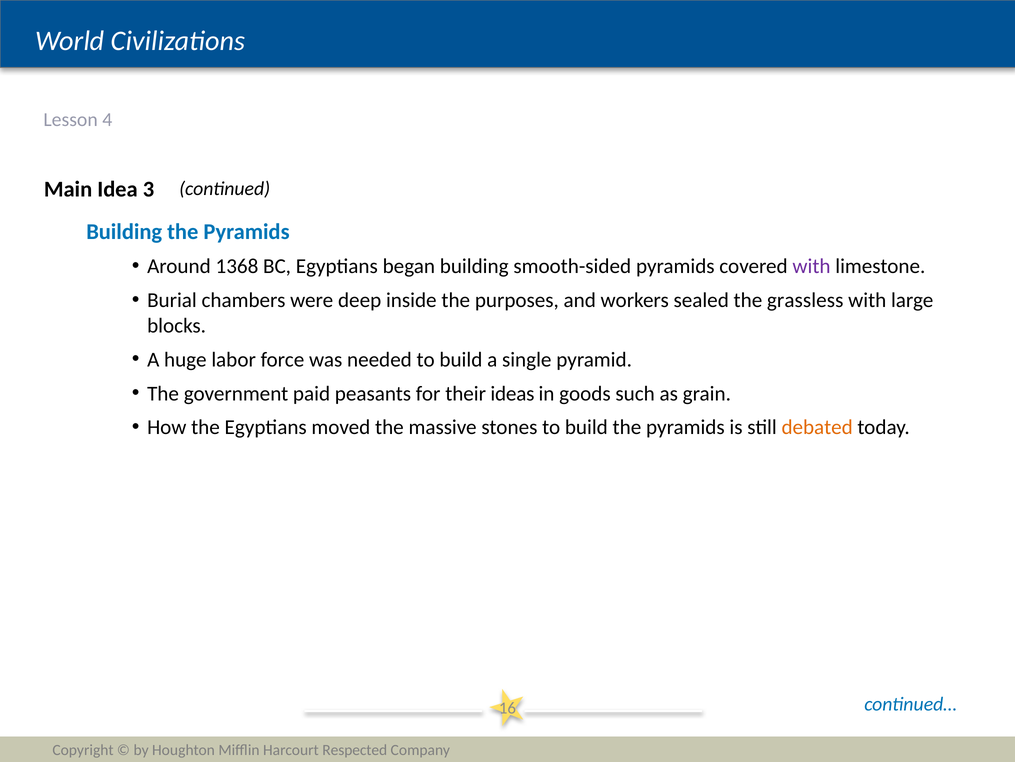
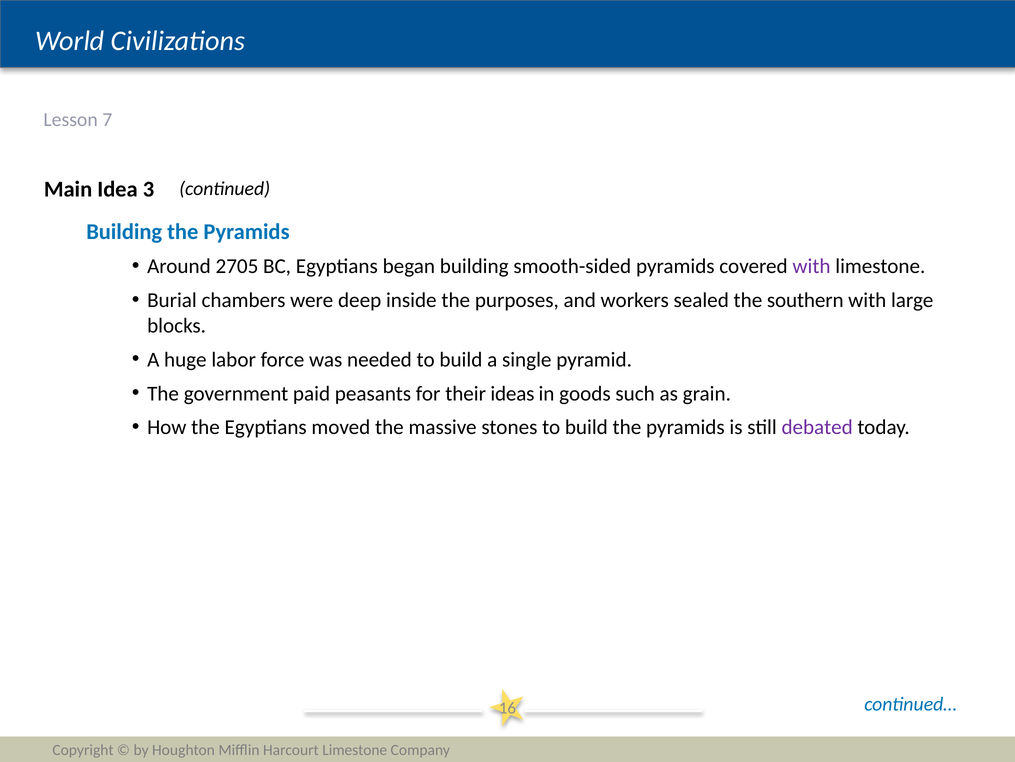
4: 4 -> 7 (107, 120)
1368: 1368 -> 2705 (237, 266)
grassless: grassless -> southern (805, 300)
debated colour: orange -> purple (817, 427)
Harcourt Respected: Respected -> Limestone (355, 750)
